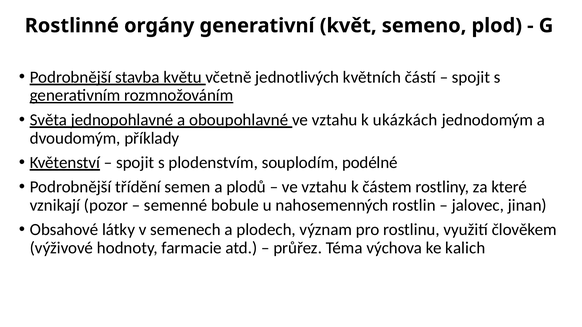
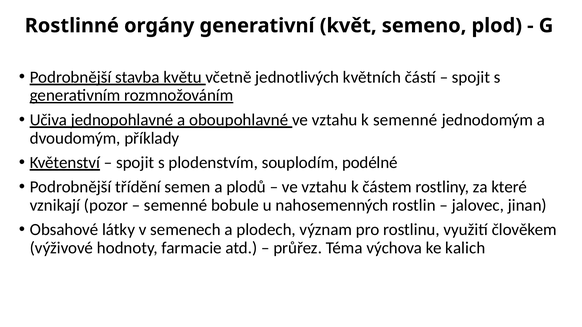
Světa: Světa -> Učiva (48, 120)
k ukázkách: ukázkách -> semenné (405, 120)
